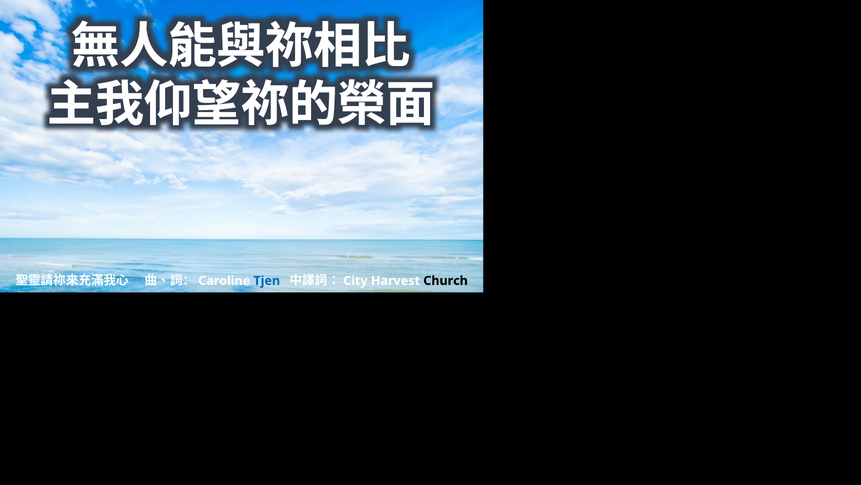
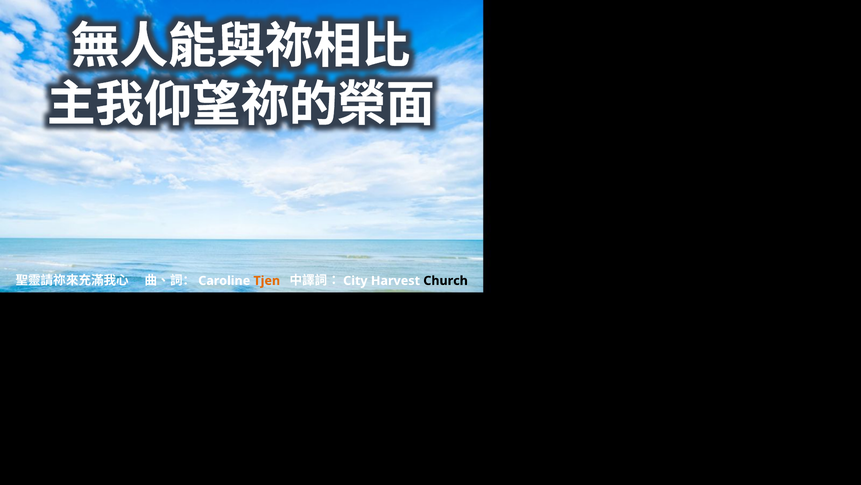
Tjen colour: blue -> orange (267, 280)
